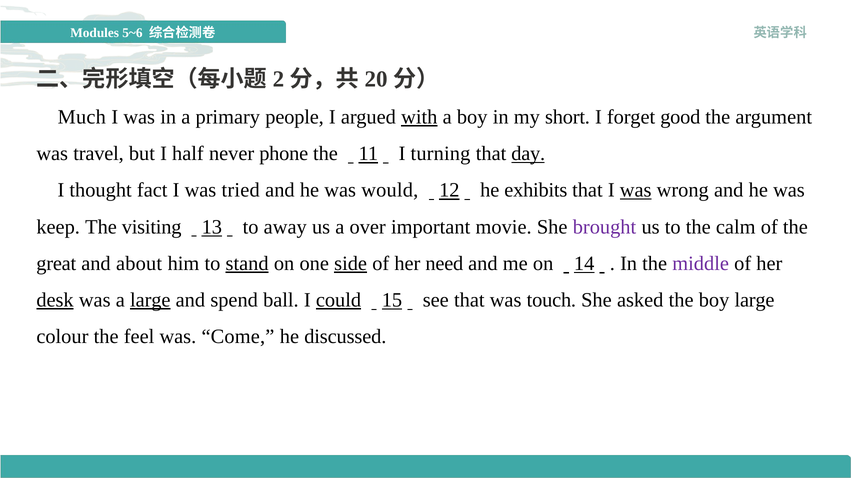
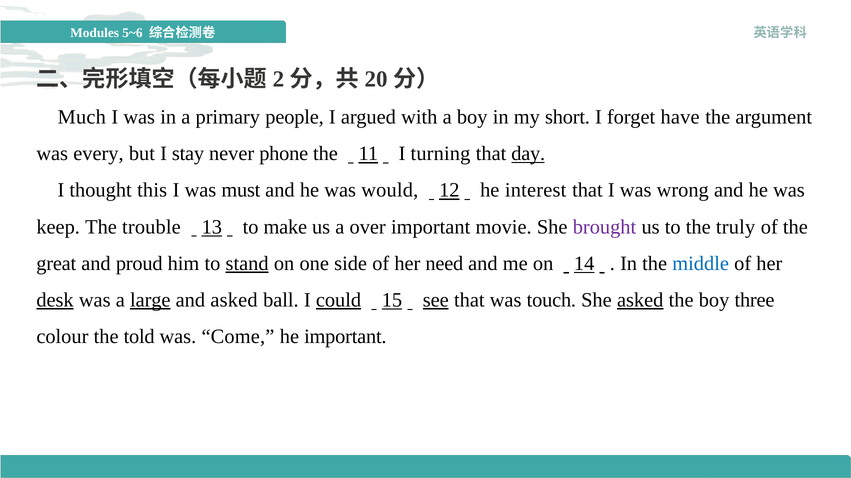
with underline: present -> none (419, 117)
good: good -> have (680, 117)
travel: travel -> every (98, 154)
half: half -> stay (188, 154)
fact: fact -> this (152, 191)
tried: tried -> must (241, 191)
exhibits: exhibits -> interest (536, 191)
was underline: present -> none (636, 191)
visiting: visiting -> trouble (151, 227)
away: away -> make (285, 227)
calm: calm -> truly (736, 227)
about: about -> proud (139, 264)
side underline: present -> none (351, 264)
middle colour: purple -> blue (701, 264)
and spend: spend -> asked (234, 301)
see underline: none -> present (436, 301)
asked underline: none -> present (640, 301)
boy large: large -> three (755, 301)
feel: feel -> told (139, 337)
he discussed: discussed -> important (345, 337)
